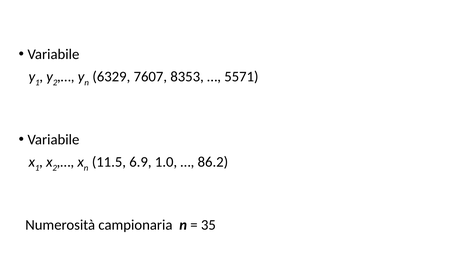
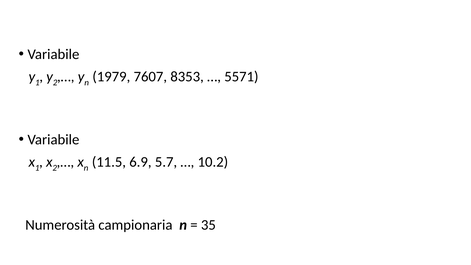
6329: 6329 -> 1979 (111, 77)
1.0: 1.0 -> 5.7 (166, 162)
86.2: 86.2 -> 10.2 (213, 162)
